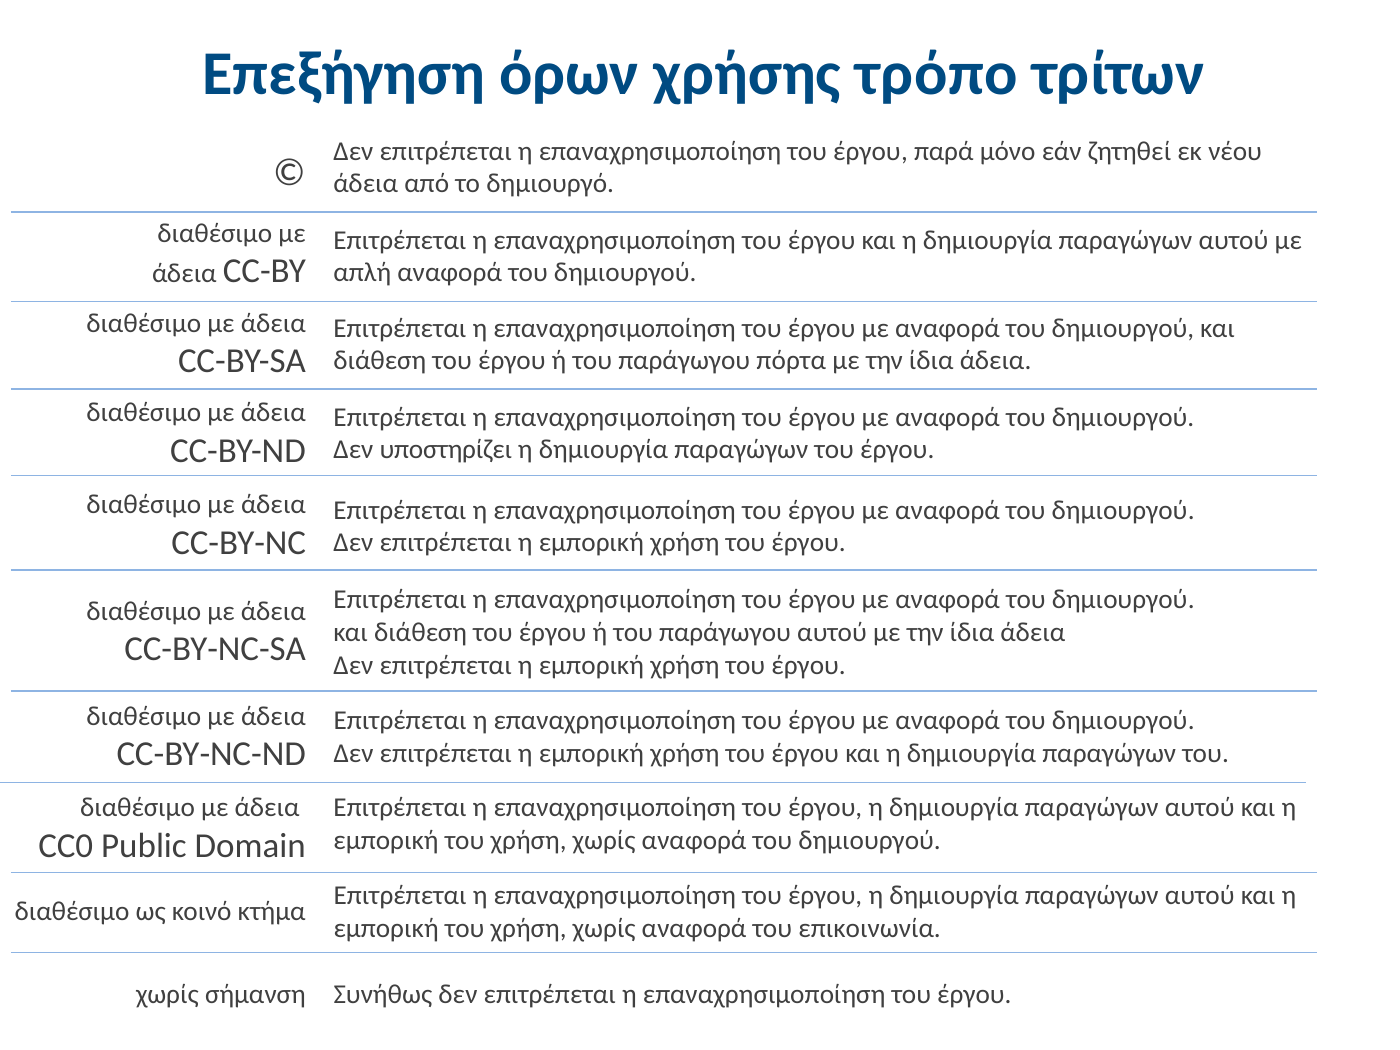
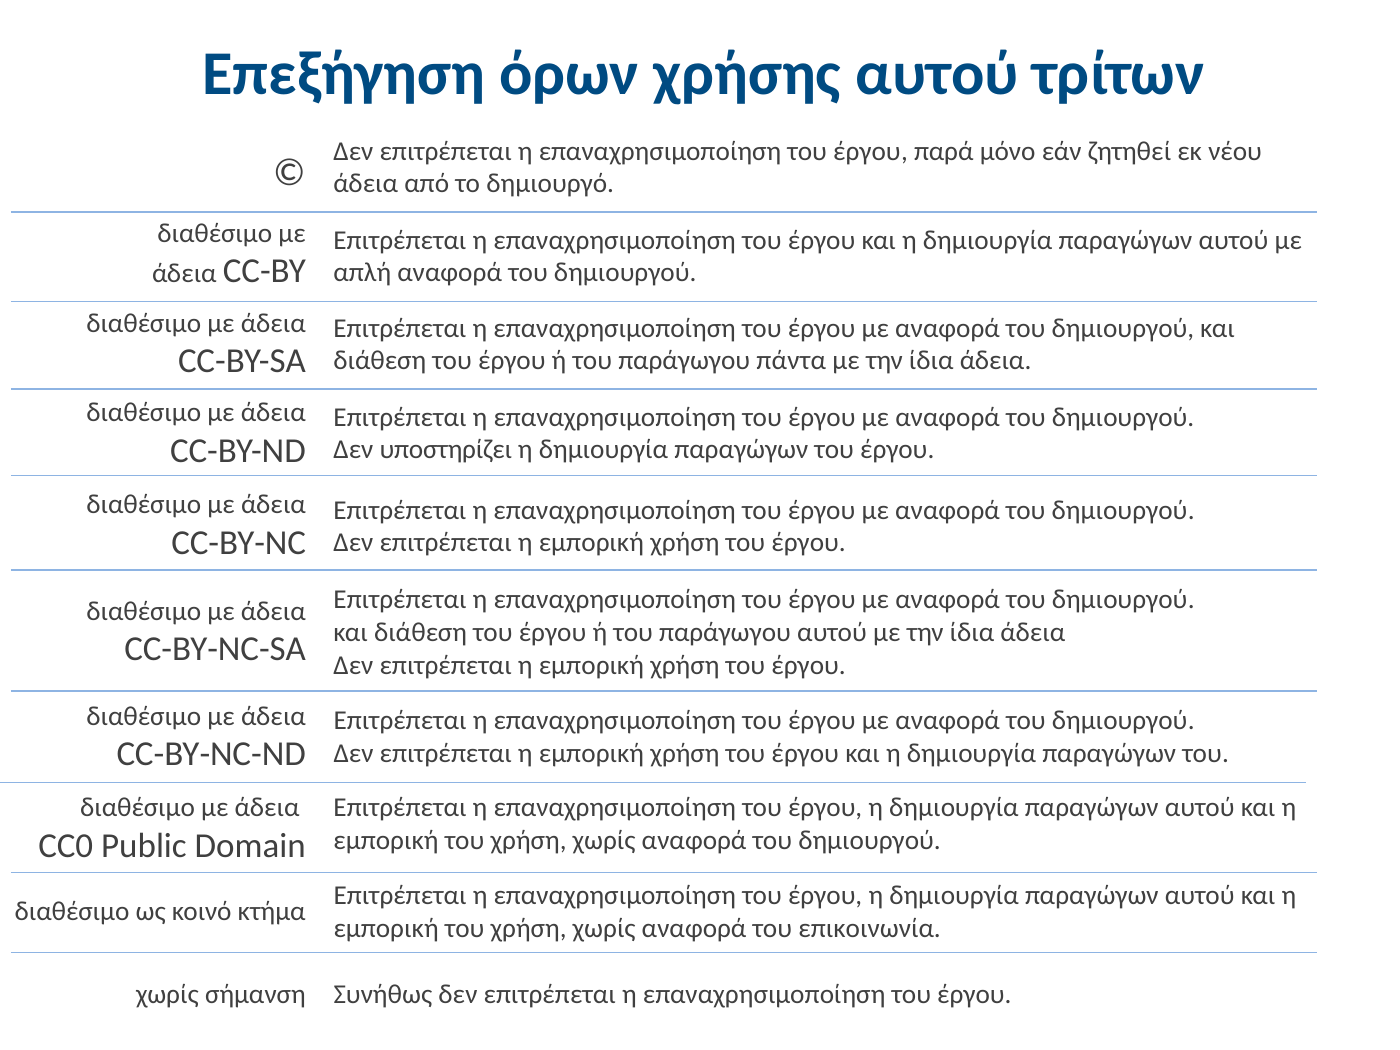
χρήσης τρόπο: τρόπο -> αυτού (937, 74)
πόρτα: πόρτα -> πάντα (791, 361)
